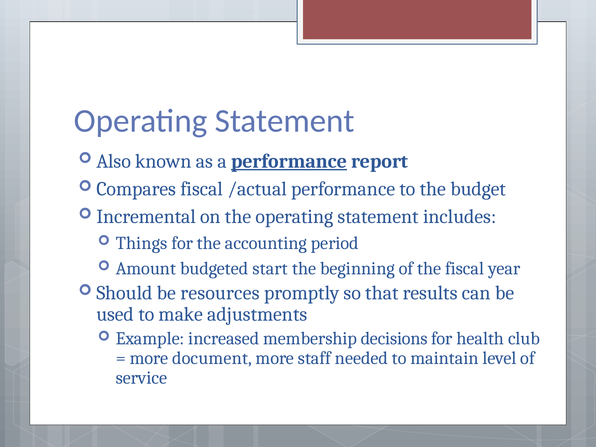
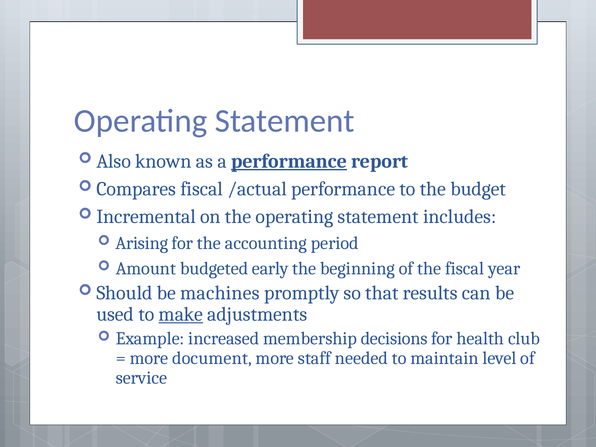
Things: Things -> Arising (142, 243)
start: start -> early (270, 269)
resources: resources -> machines (220, 293)
make underline: none -> present (181, 314)
